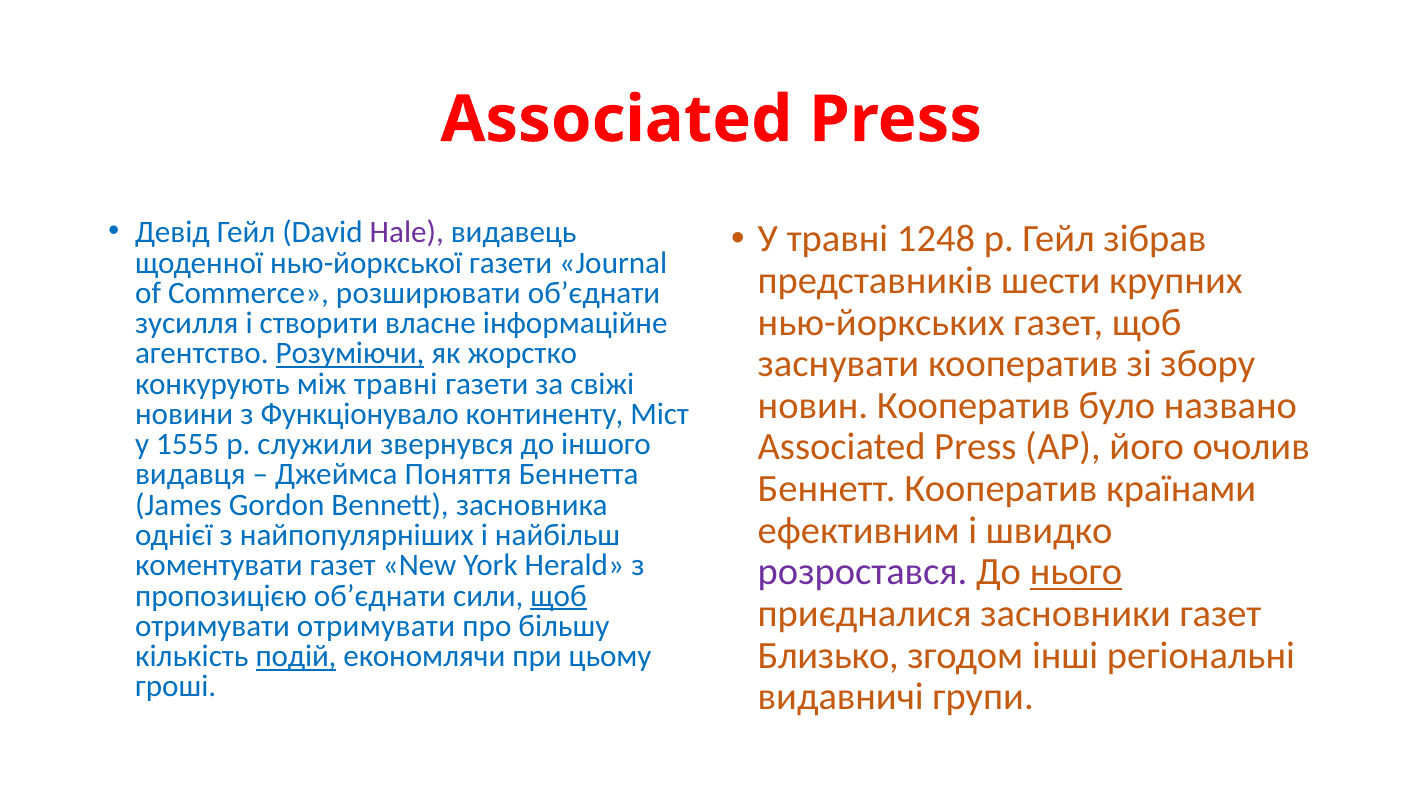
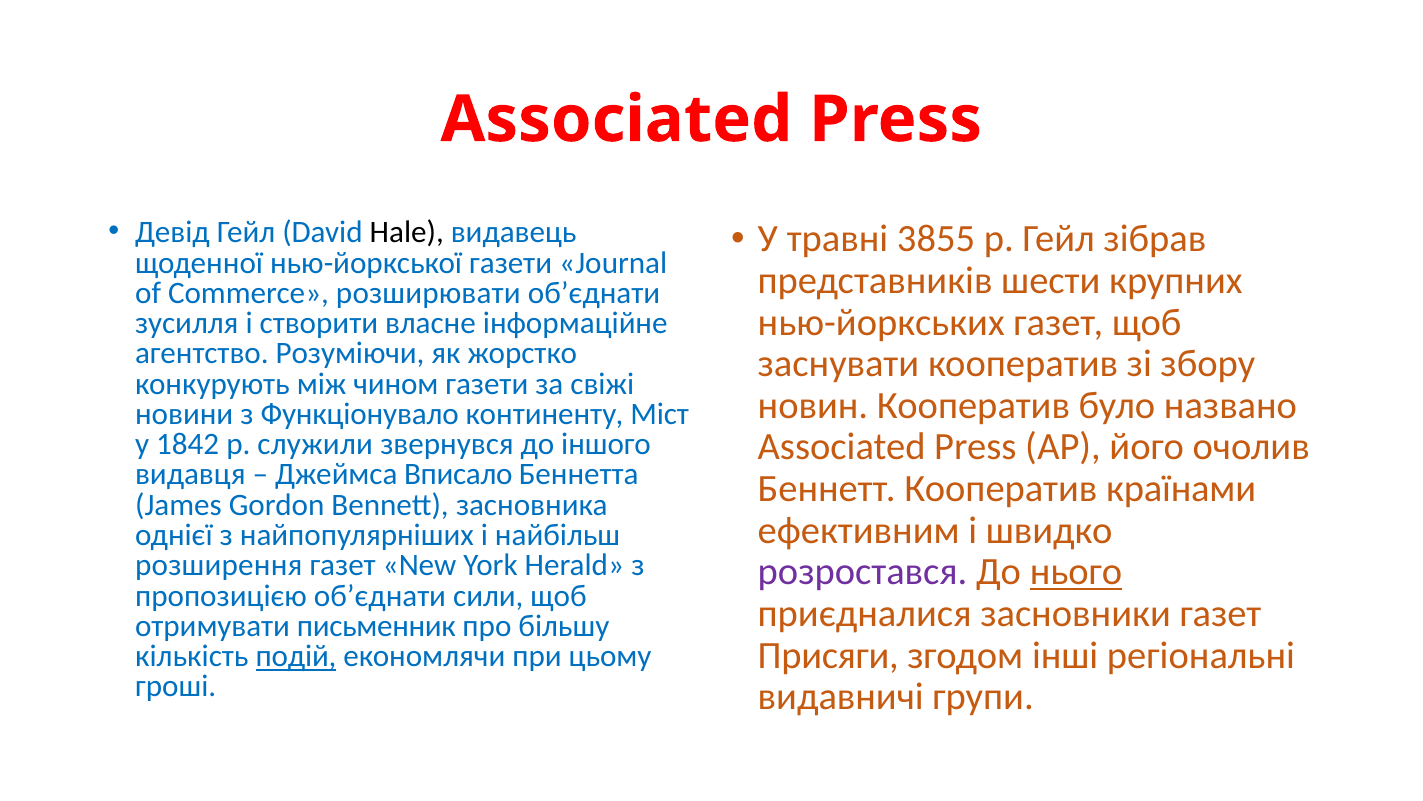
Hale colour: purple -> black (407, 232)
1248: 1248 -> 3855 (936, 239)
Розуміючи underline: present -> none (350, 353)
між травні: травні -> чином (396, 384)
1555: 1555 -> 1842 (188, 444)
Поняття: Поняття -> Вписало (458, 474)
коментувати: коментувати -> розширення (219, 565)
щоб underline: present -> none (559, 595)
отримувати отримувати: отримувати -> письменник (376, 626)
Близько: Близько -> Присяги (828, 655)
